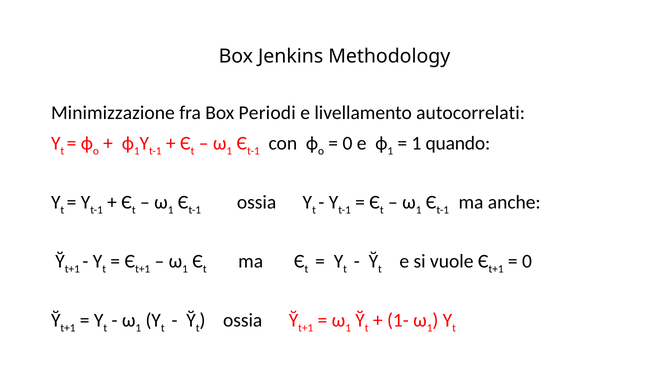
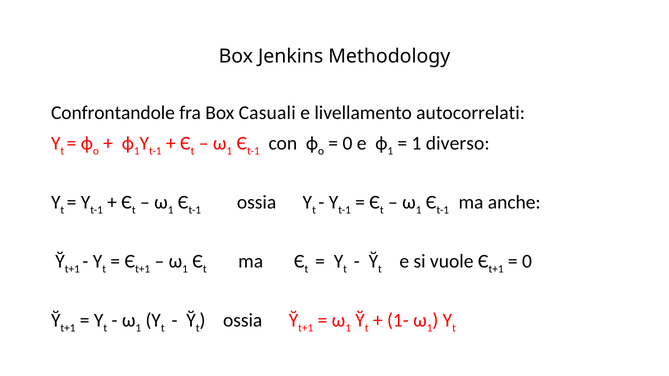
Minimizzazione: Minimizzazione -> Confrontandole (113, 113)
Periodi: Periodi -> Casuali (267, 113)
quando: quando -> diverso (458, 143)
